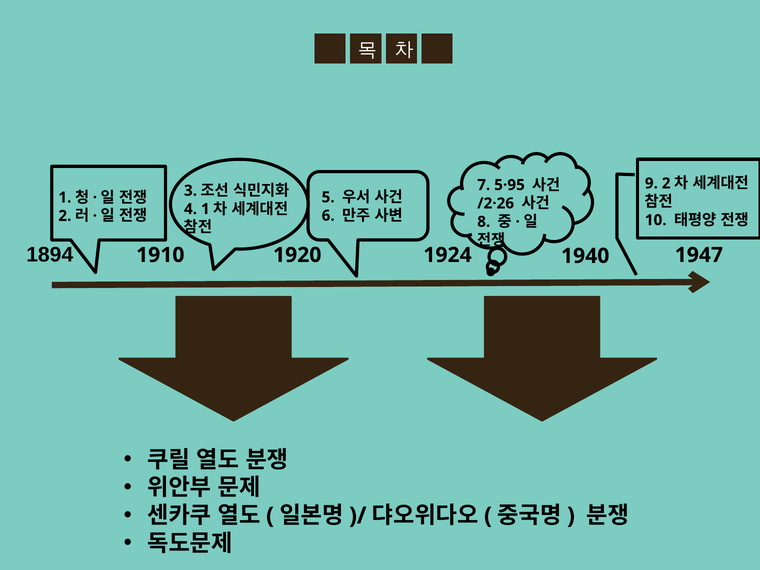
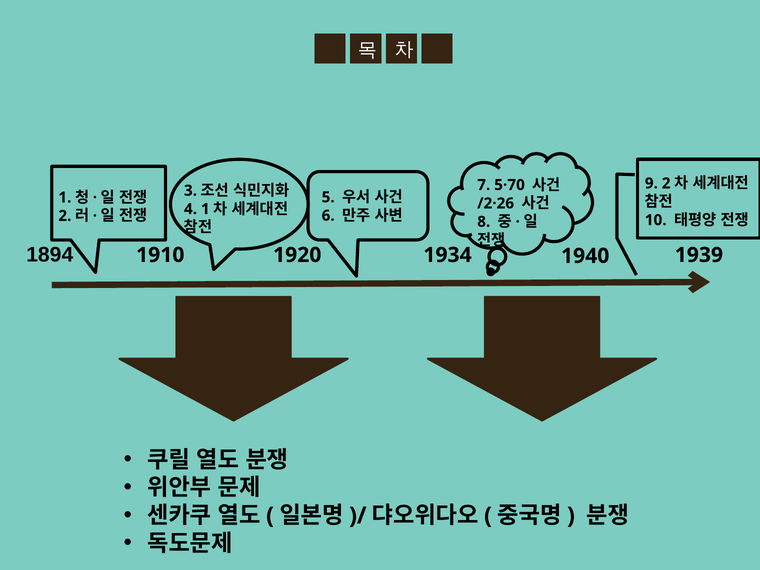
5·95: 5·95 -> 5·70 (510, 185)
1947: 1947 -> 1939 (699, 255)
1924: 1924 -> 1934 (448, 255)
